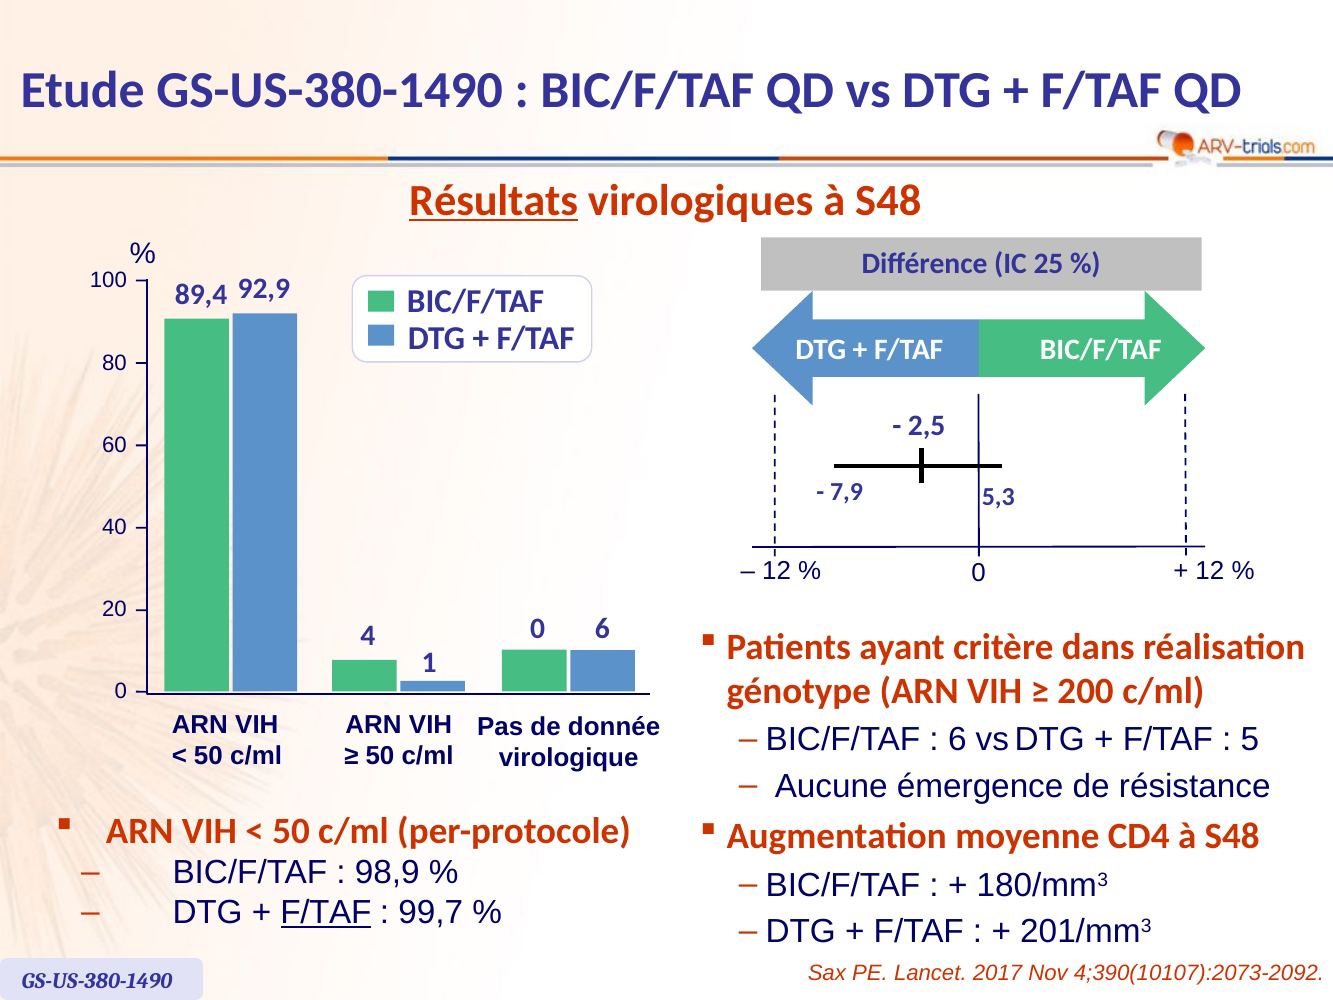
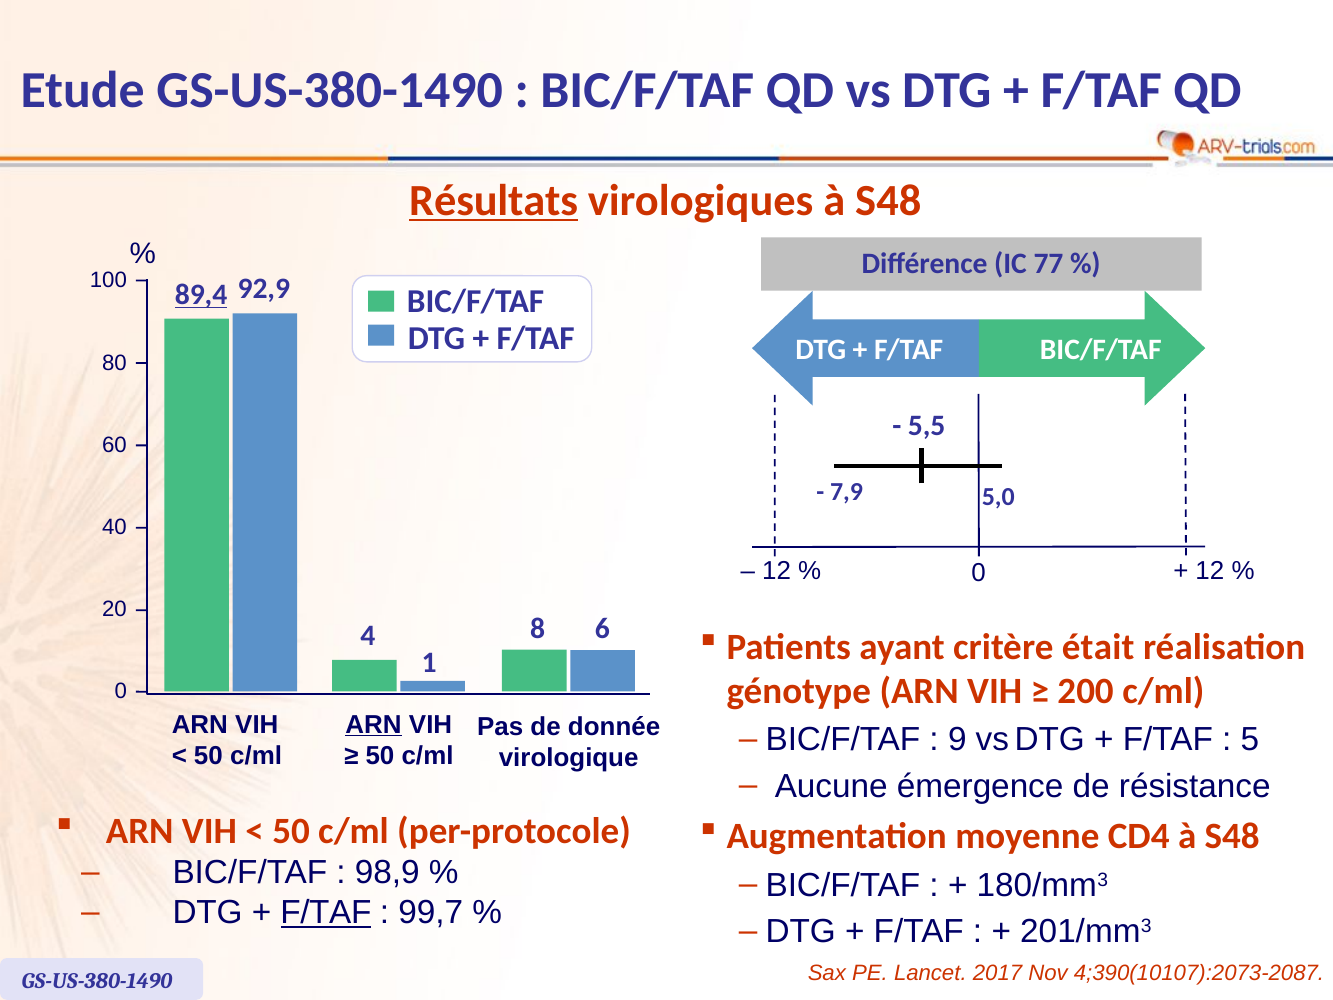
25: 25 -> 77 (1048, 264)
89,4 underline: none -> present (201, 295)
2,5: 2,5 -> 5,5 (927, 426)
5,3: 5,3 -> 5,0 (998, 497)
4 0: 0 -> 8 (538, 629)
dans: dans -> était (1098, 647)
ARN underline: none -> present (374, 724)
6: 6 -> 9 (957, 740)
4;390(10107):2073-2092: 4;390(10107):2073-2092 -> 4;390(10107):2073-2087 (1199, 973)
